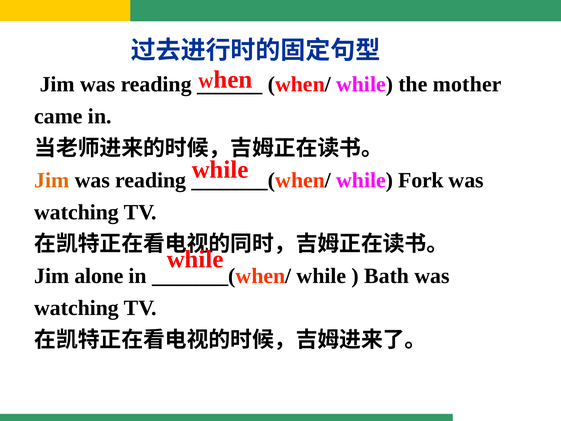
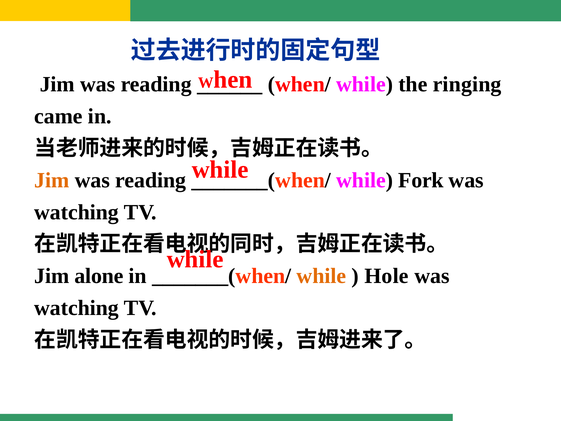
mother: mother -> ringing (467, 84)
while colour: black -> orange (321, 276)
Bath: Bath -> Hole (387, 276)
